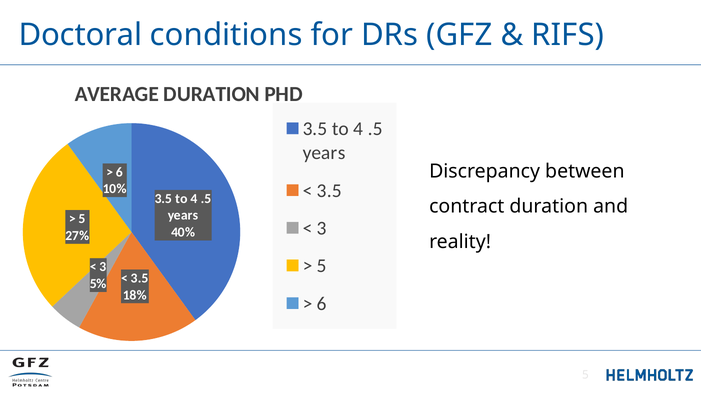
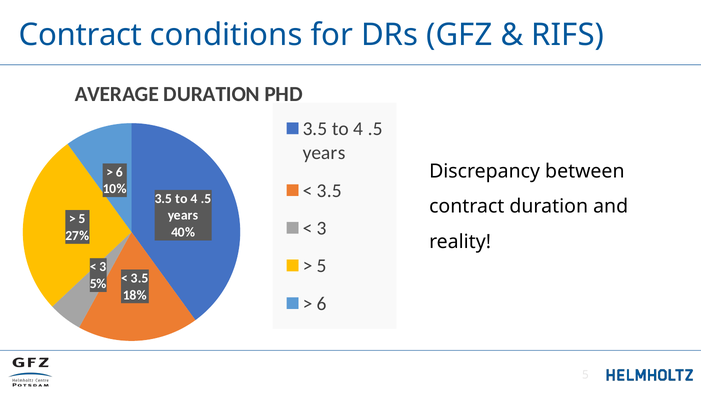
Doctoral: Doctoral -> Contract (80, 35)
